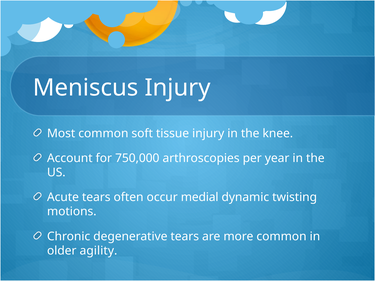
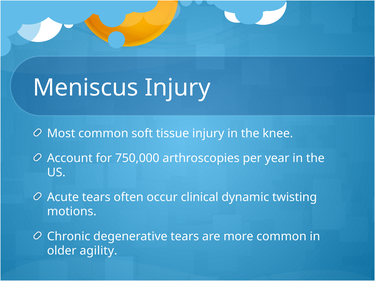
medial: medial -> clinical (200, 197)
